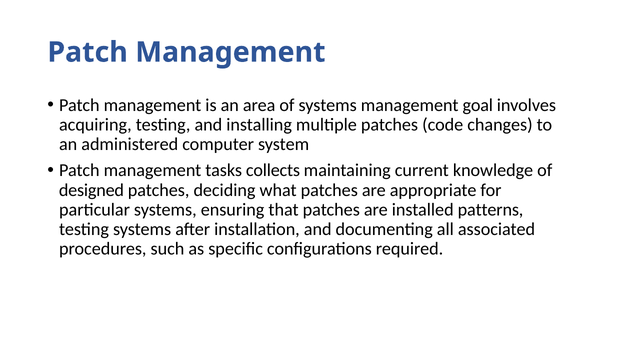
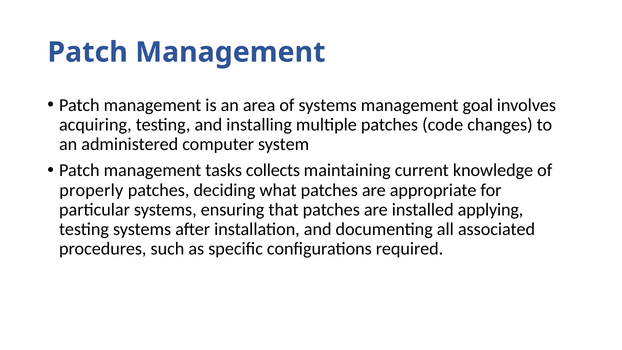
designed: designed -> properly (91, 190)
patterns: patterns -> applying (491, 210)
